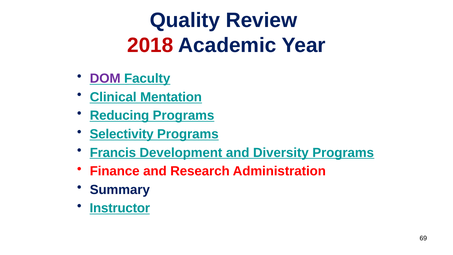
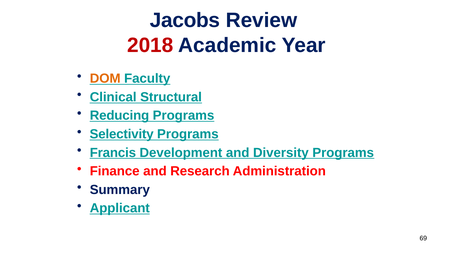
Quality: Quality -> Jacobs (185, 20)
DOM colour: purple -> orange (105, 79)
Mentation: Mentation -> Structural (171, 97)
Instructor: Instructor -> Applicant (120, 208)
